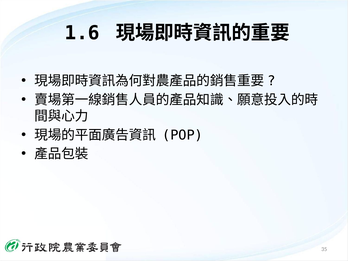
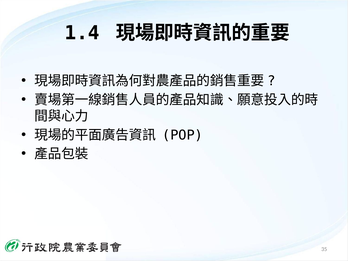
1.6: 1.6 -> 1.4 (82, 33)
